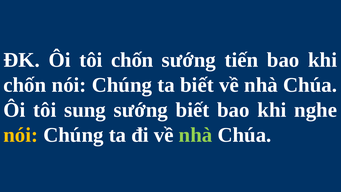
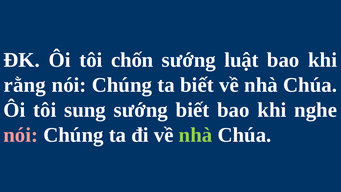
tiến: tiến -> luật (242, 60)
chốn: chốn -> rằng (25, 85)
nói colour: yellow -> pink (21, 135)
